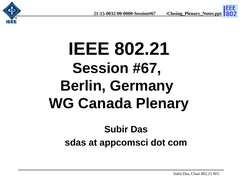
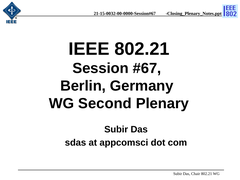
Canada: Canada -> Second (105, 103)
